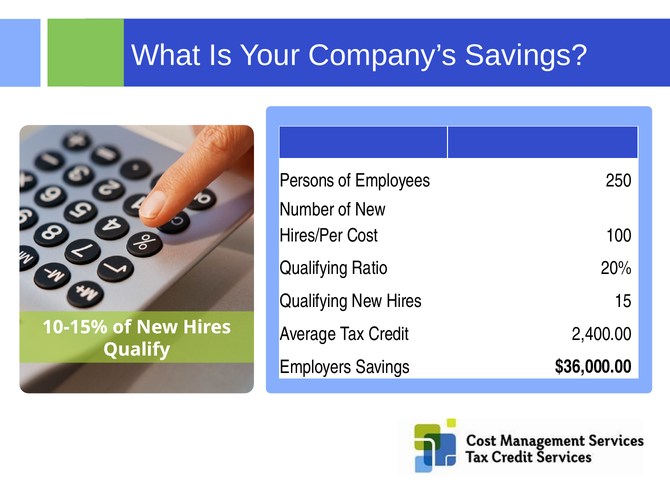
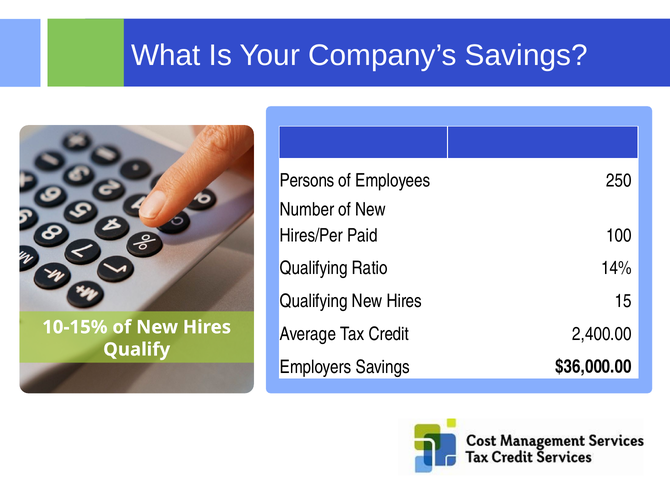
Cost: Cost -> Paid (362, 235)
20%: 20% -> 14% (616, 268)
